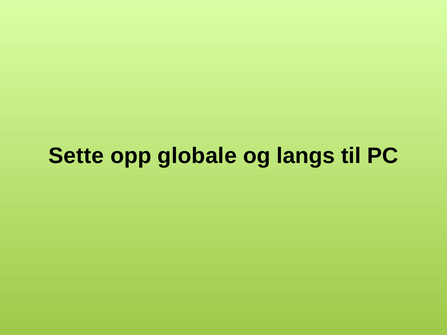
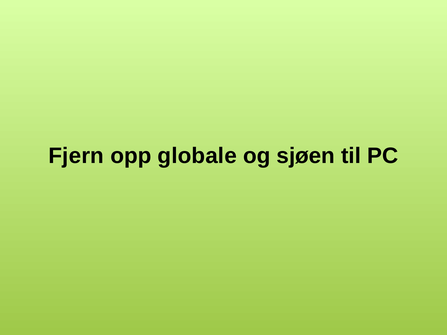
Sette: Sette -> Fjern (76, 156)
langs: langs -> sjøen (306, 156)
